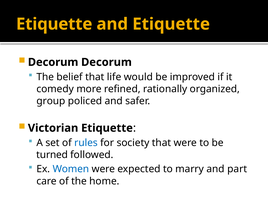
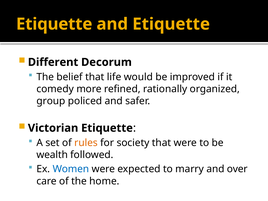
Decorum: Decorum -> Different (53, 62)
rules colour: blue -> orange (86, 143)
turned: turned -> wealth (52, 155)
part: part -> over (237, 169)
